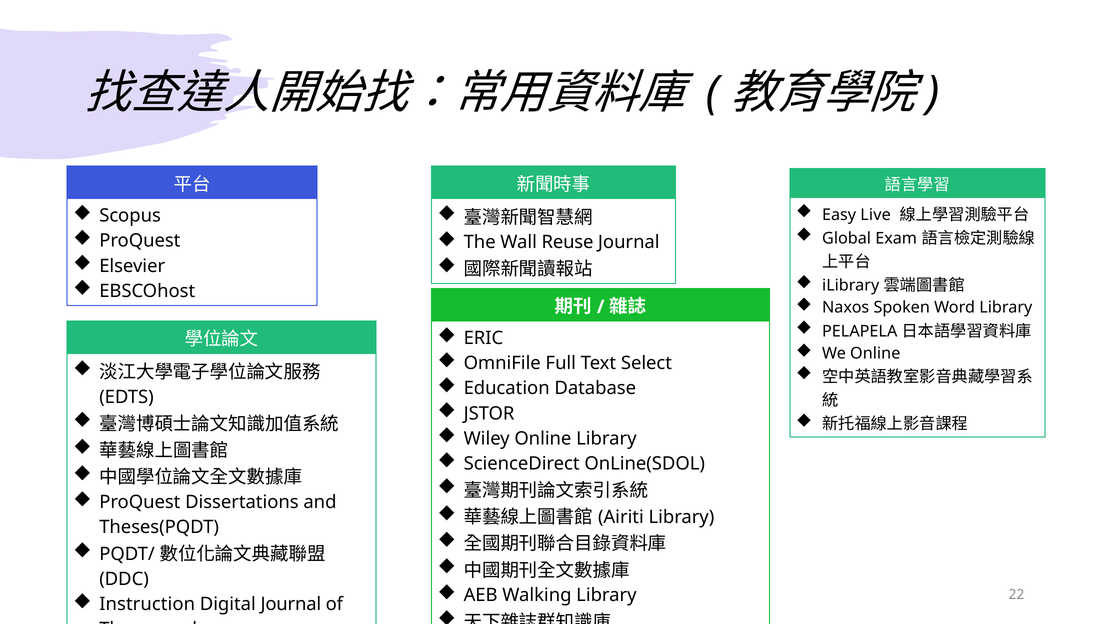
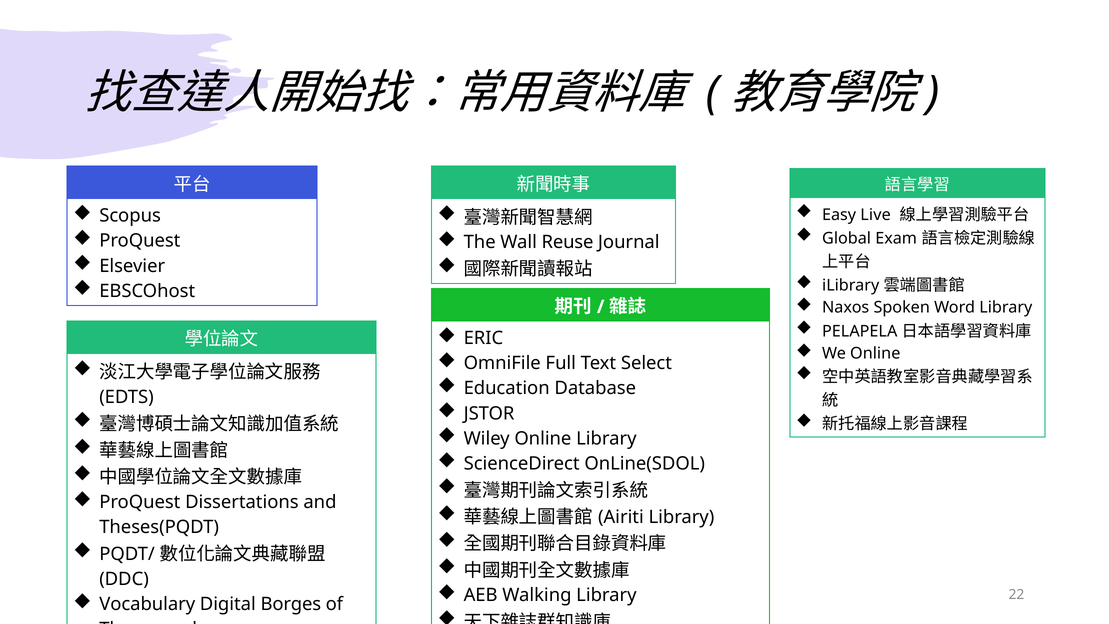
Instruction: Instruction -> Vocabulary (147, 604)
Digital Journal: Journal -> Borges (291, 604)
